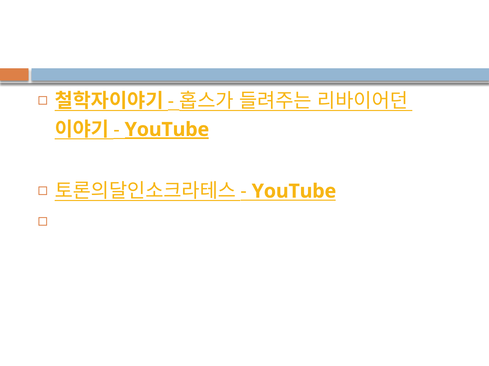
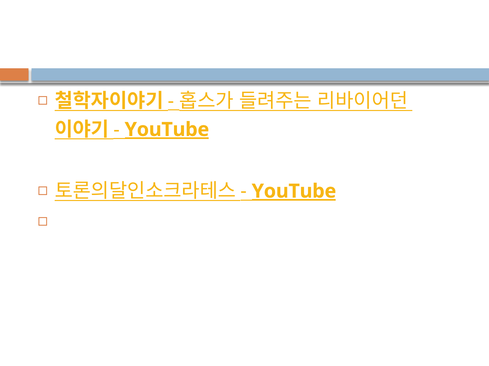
YouTube underline: none -> present (294, 192)
